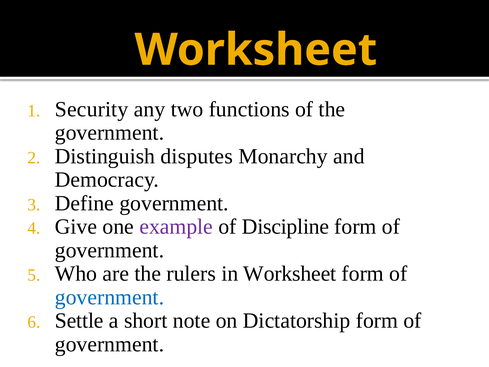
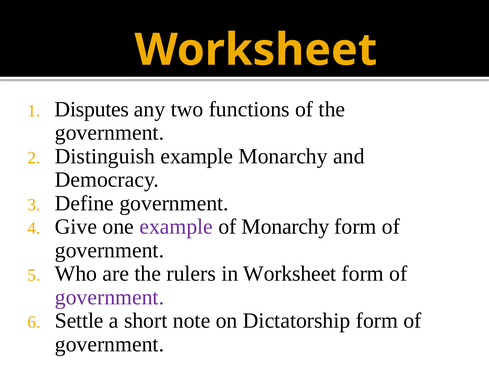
Security: Security -> Disputes (92, 109)
Distinguish disputes: disputes -> example (197, 156)
of Discipline: Discipline -> Monarchy (286, 227)
government colour: blue -> purple (109, 297)
